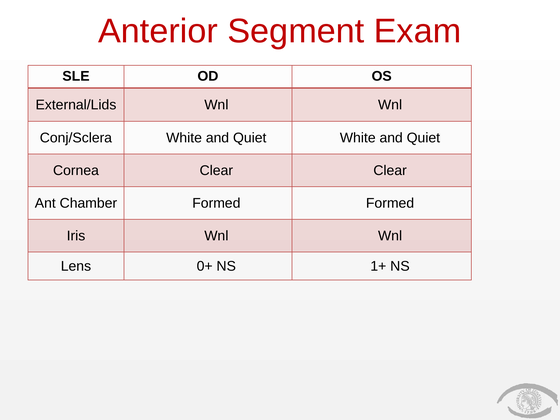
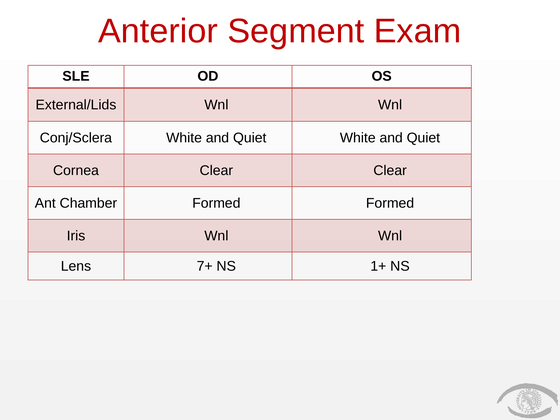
0+: 0+ -> 7+ (205, 266)
